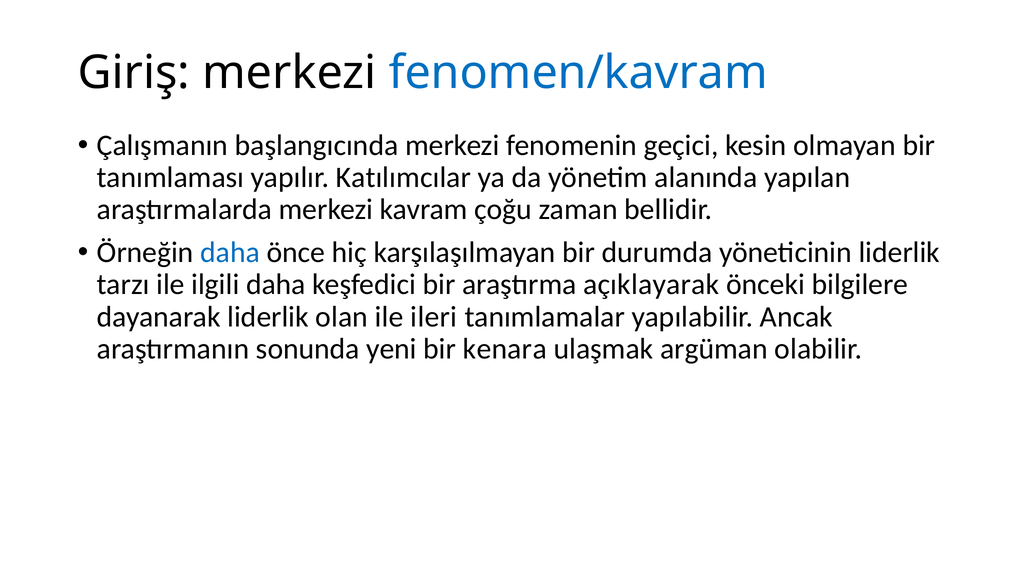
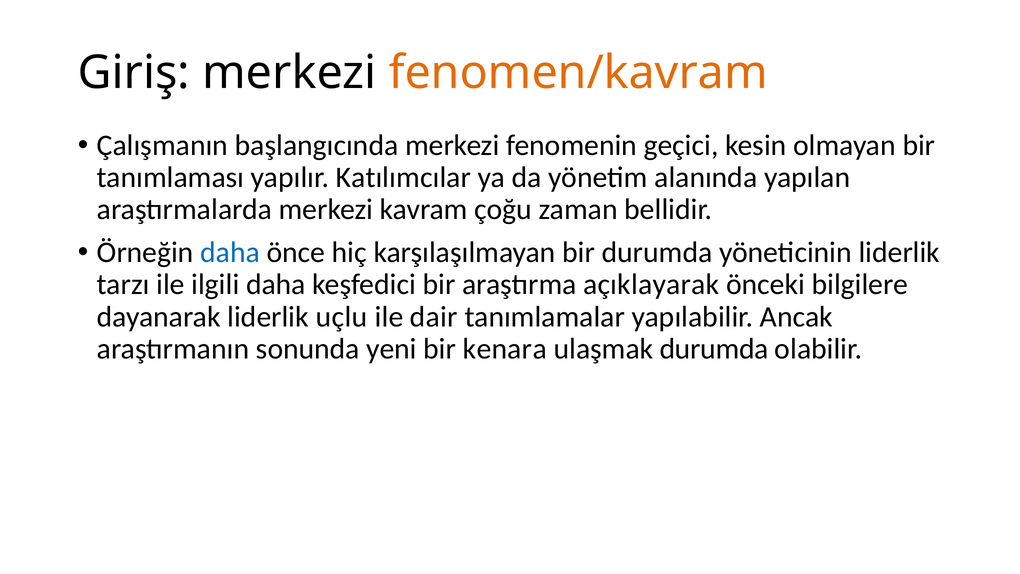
fenomen/kavram colour: blue -> orange (578, 73)
olan: olan -> uçlu (342, 317)
ileri: ileri -> dair (434, 317)
ulaşmak argüman: argüman -> durumda (714, 349)
